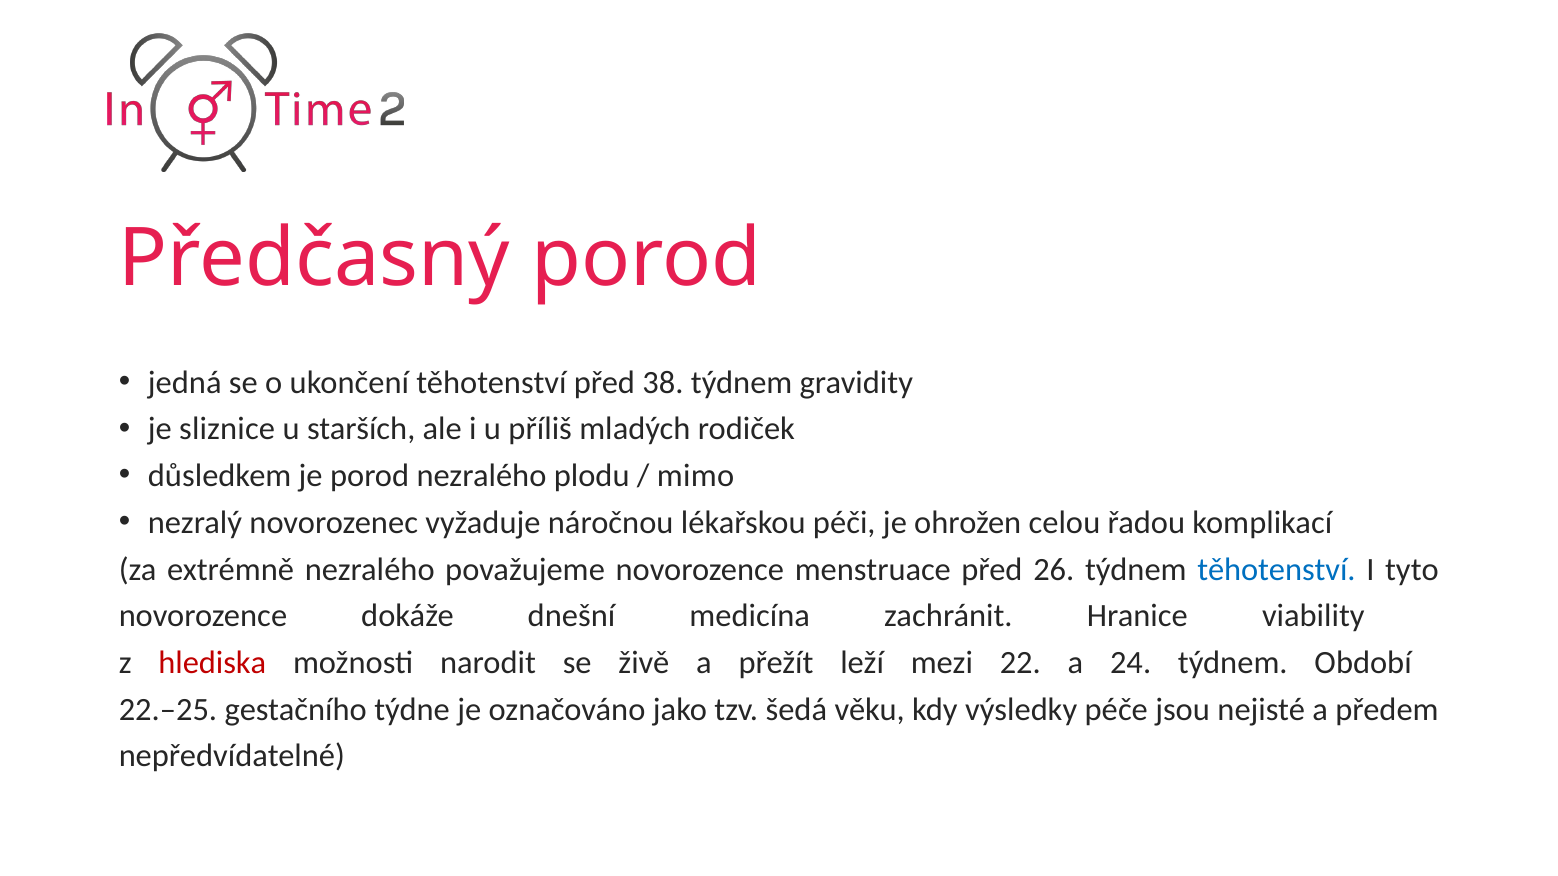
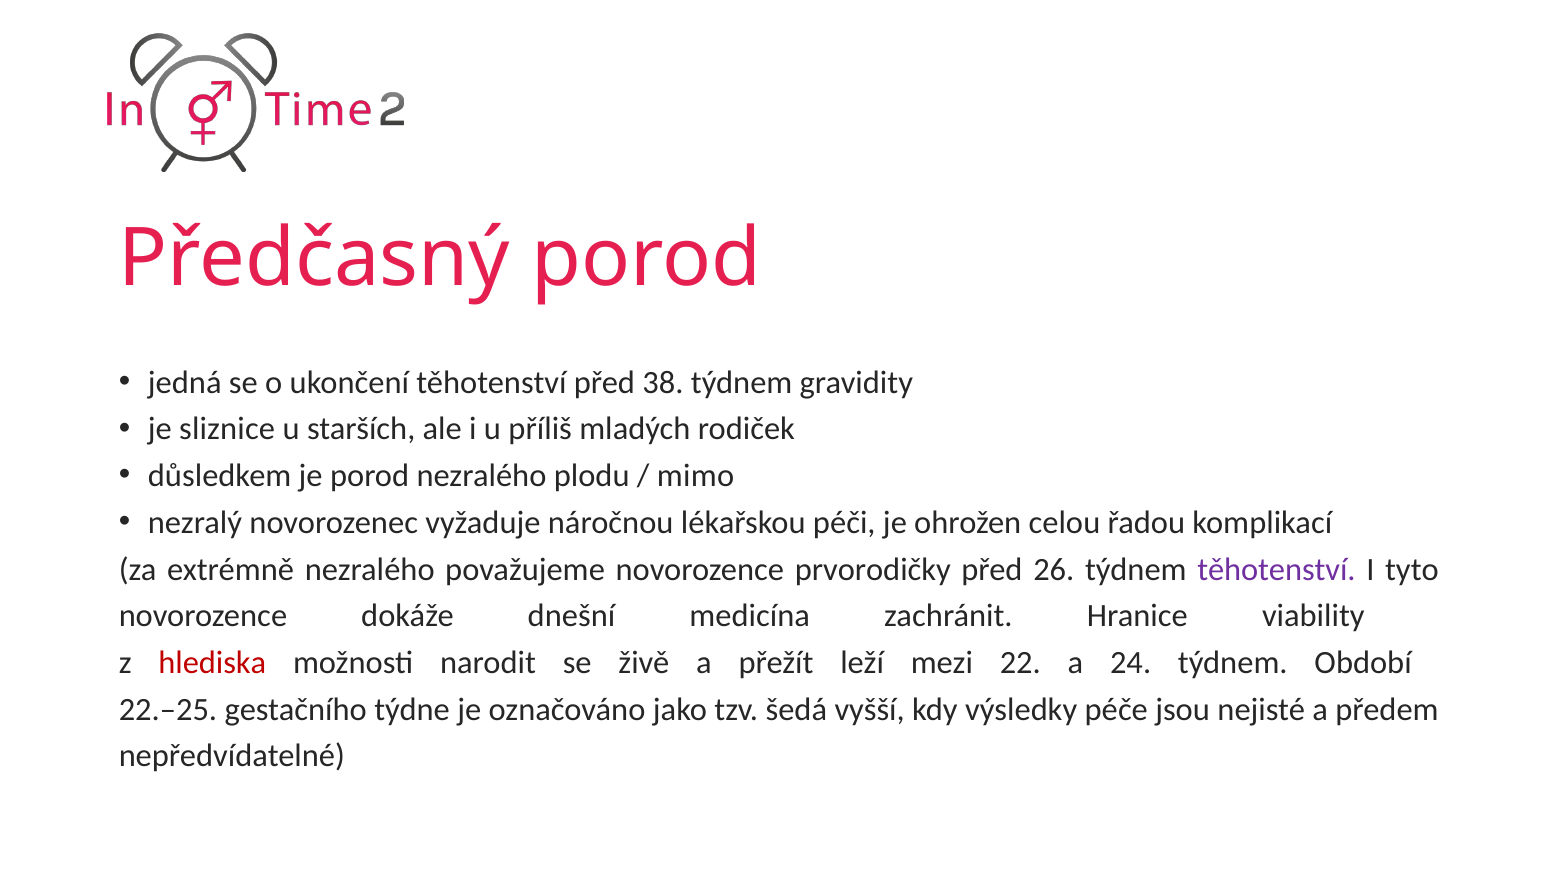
menstruace: menstruace -> prvorodičky (873, 570)
těhotenství colour: blue -> purple (1276, 570)
věku: věku -> vyšší (870, 710)
